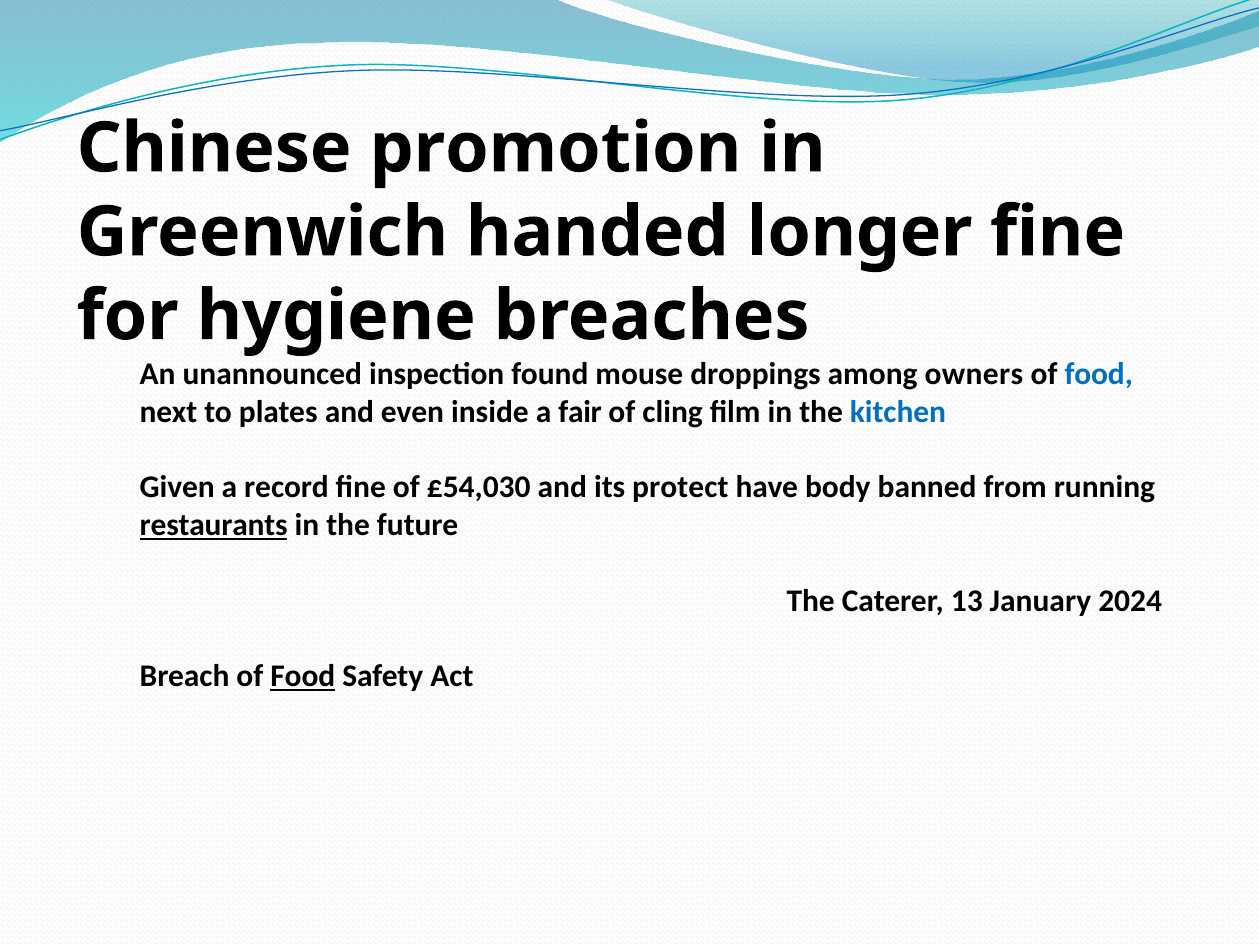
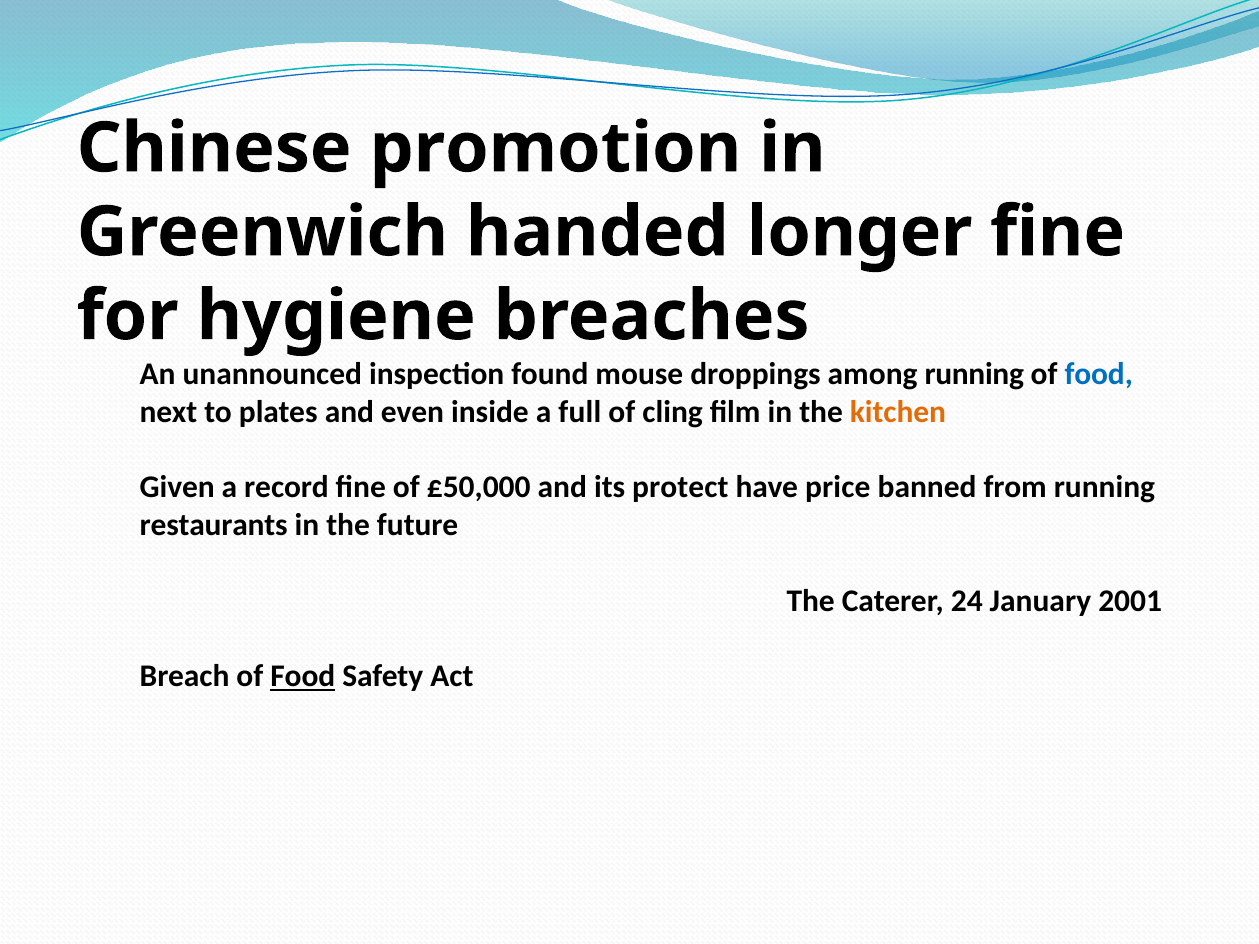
among owners: owners -> running (974, 374)
fair: fair -> full (580, 412)
kitchen colour: blue -> orange (898, 412)
£54,030: £54,030 -> £50,000 (479, 488)
body: body -> price (838, 488)
restaurants underline: present -> none (214, 525)
13: 13 -> 24 (967, 601)
2024: 2024 -> 2001 (1130, 601)
